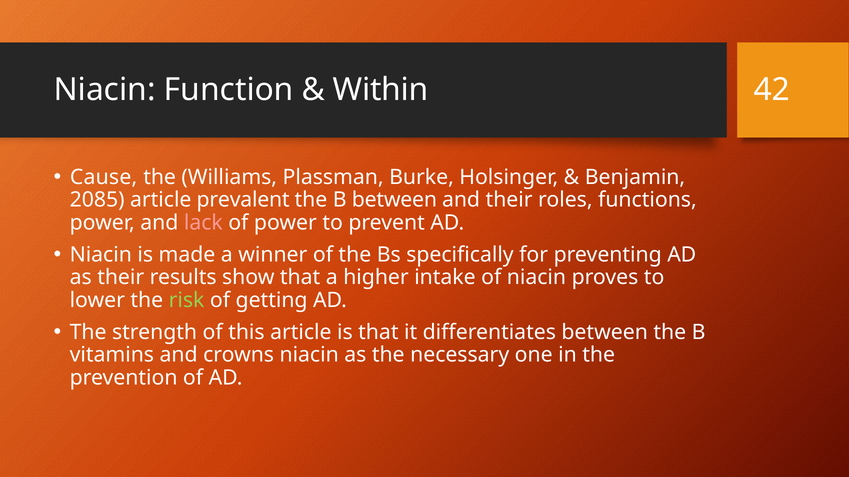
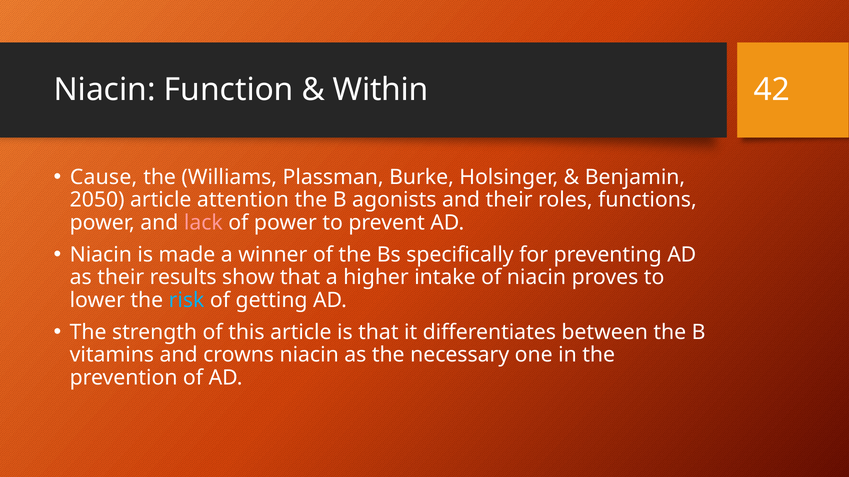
2085: 2085 -> 2050 (97, 200)
prevalent: prevalent -> attention (243, 200)
B between: between -> agonists (394, 200)
risk colour: light green -> light blue (187, 301)
